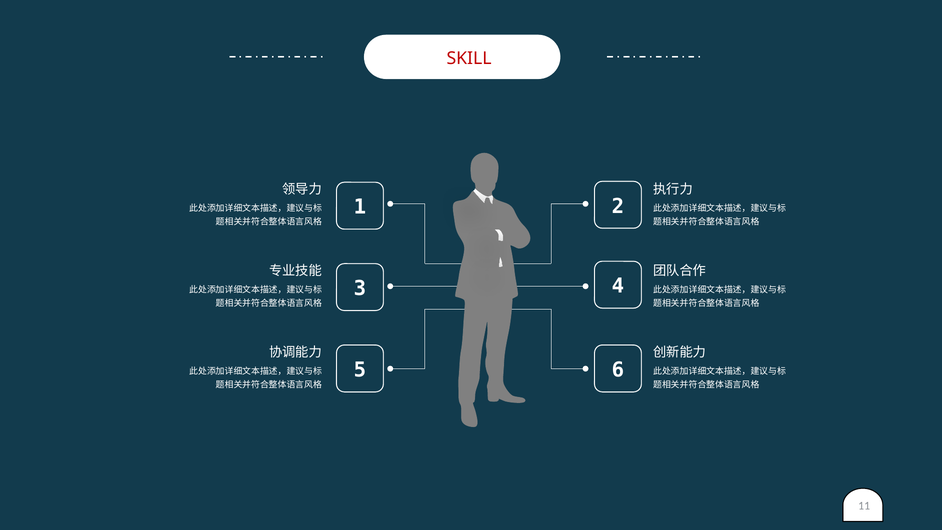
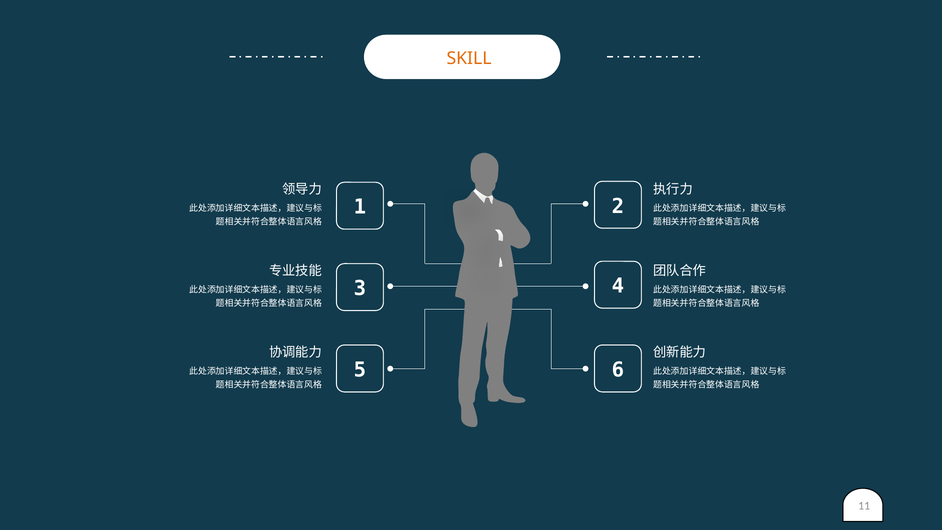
SKILL colour: red -> orange (469, 58)
